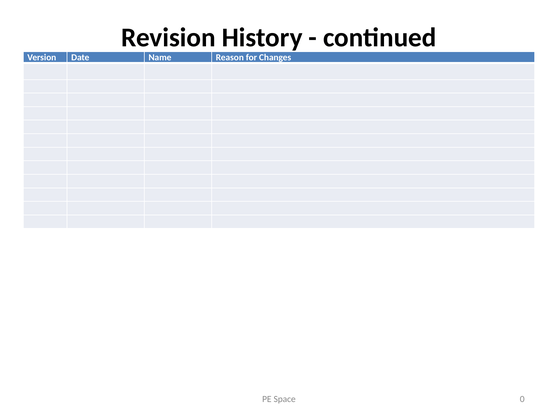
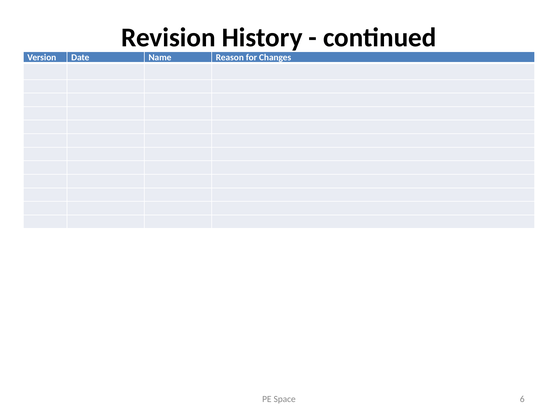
0: 0 -> 6 (522, 400)
